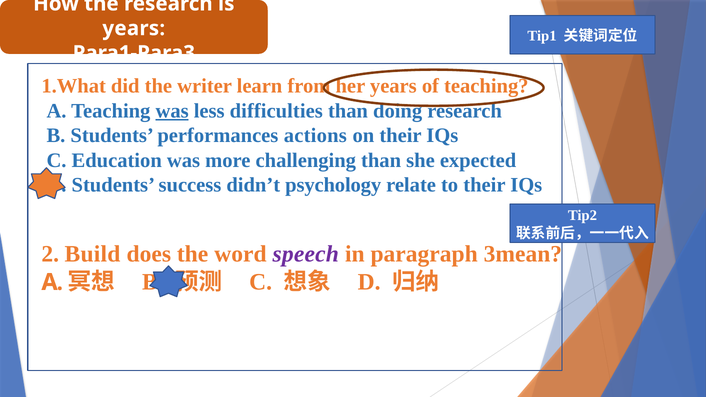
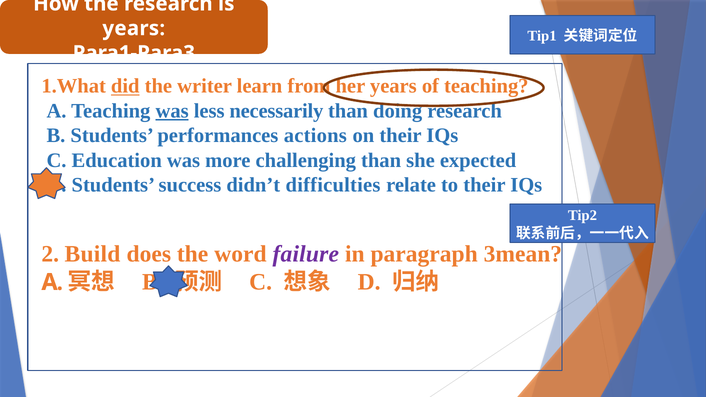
did underline: none -> present (125, 86)
difficulties: difficulties -> necessarily (276, 111)
psychology: psychology -> difficulties (333, 185)
speech: speech -> failure (306, 254)
